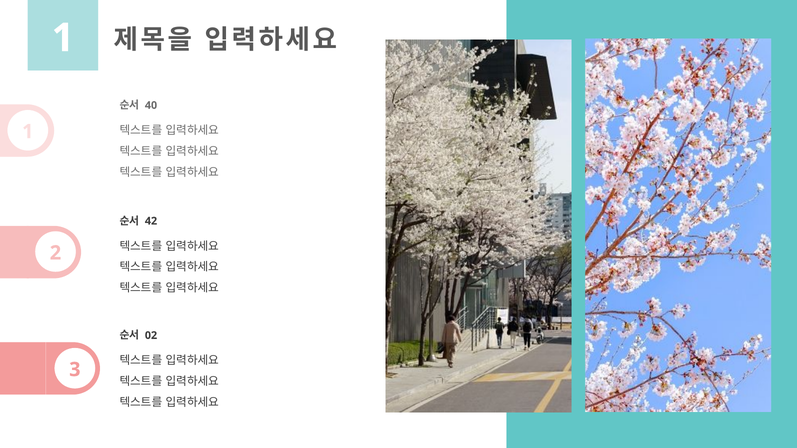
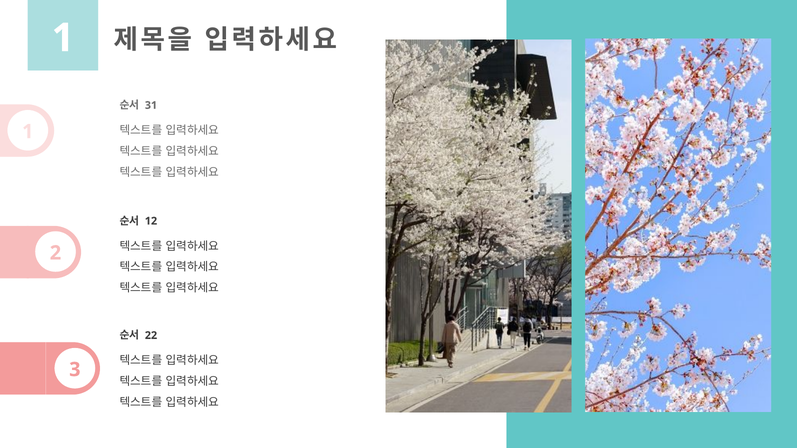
40: 40 -> 31 (151, 105)
42: 42 -> 12 (151, 221)
02: 02 -> 22 (151, 336)
